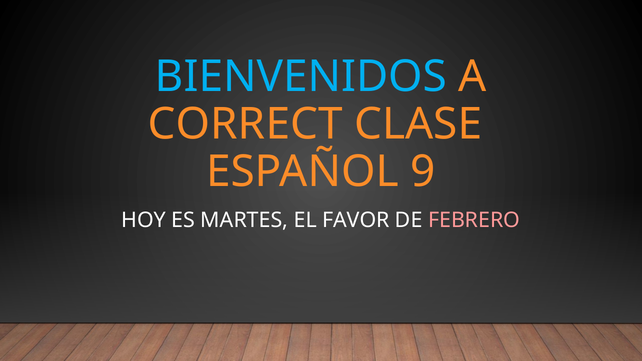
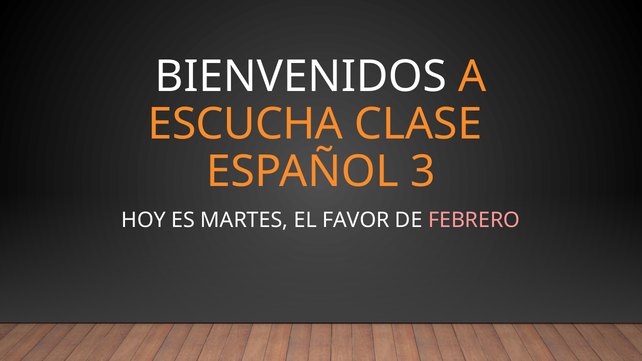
BIENVENIDOS colour: light blue -> white (301, 77)
CORRECT: CORRECT -> ESCUCHA (246, 124)
9: 9 -> 3 (423, 172)
